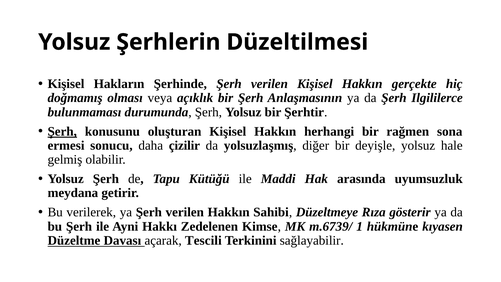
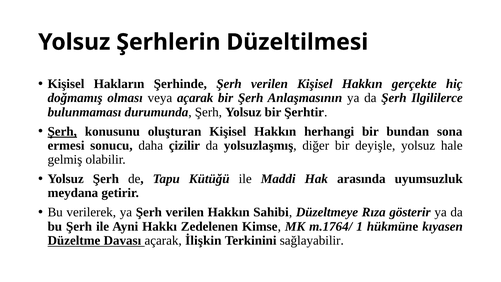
veya açıklık: açıklık -> açarak (195, 98)
rağmen: rağmen -> bundan (408, 131)
m.6739/: m.6739/ -> m.1764/ (331, 226)
Tescili: Tescili -> İlişkin (203, 240)
